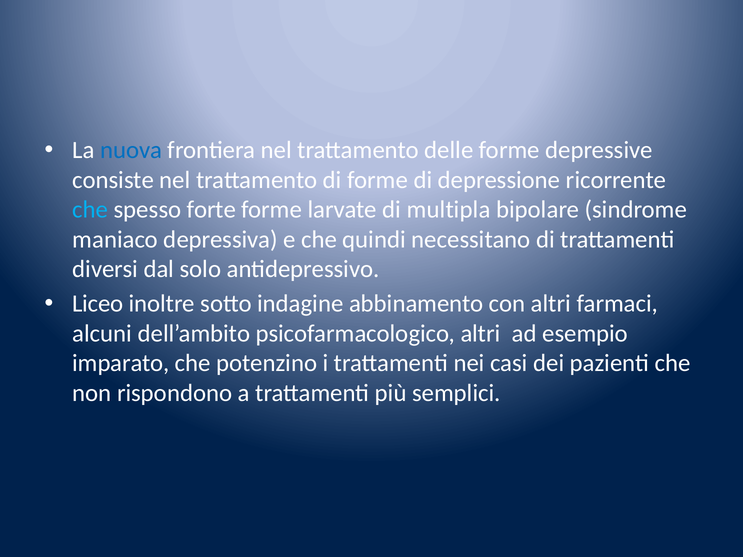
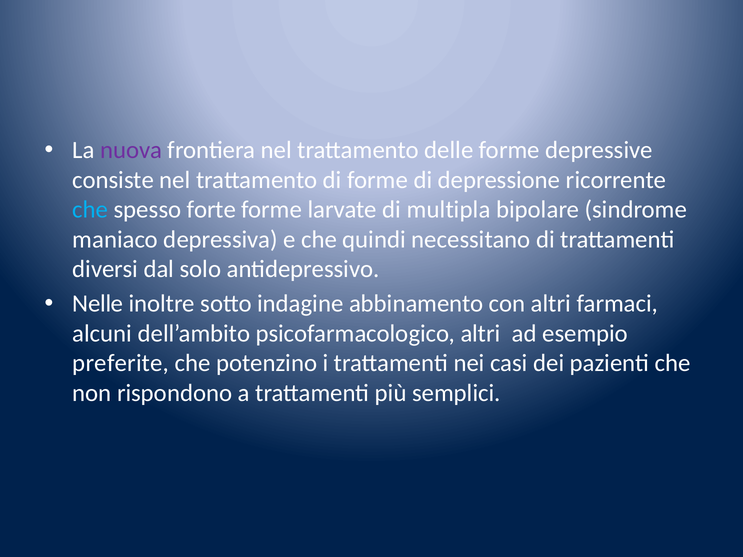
nuova colour: blue -> purple (131, 150)
Liceo: Liceo -> Nelle (98, 304)
imparato: imparato -> preferite (121, 363)
